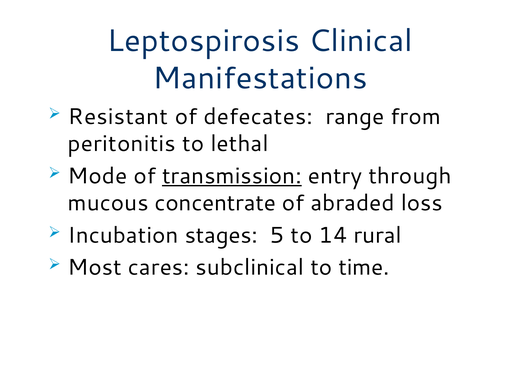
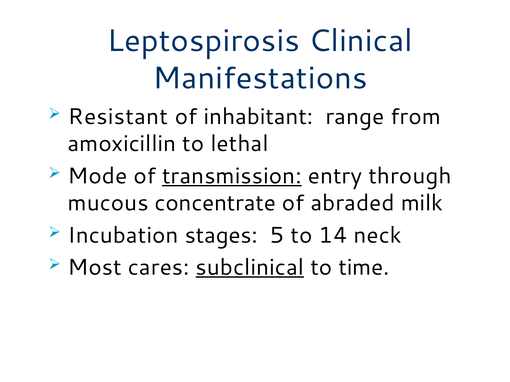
defecates: defecates -> inhabitant (258, 117)
peritonitis: peritonitis -> amoxicillin (122, 144)
loss: loss -> milk (422, 203)
rural: rural -> neck (378, 236)
subclinical underline: none -> present (250, 268)
